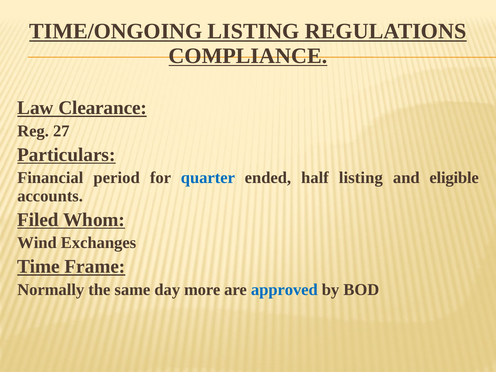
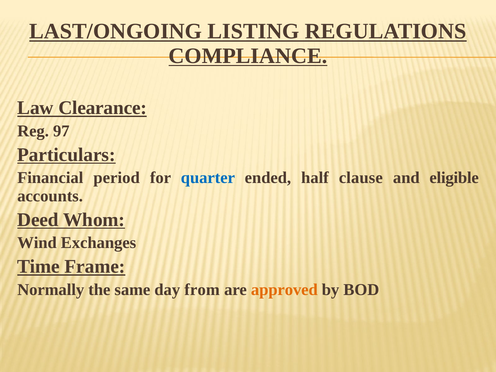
TIME/ONGOING: TIME/ONGOING -> LAST/ONGOING (116, 31)
27: 27 -> 97 (61, 131)
half listing: listing -> clause (361, 178)
Filed: Filed -> Deed (38, 220)
more: more -> from (202, 290)
approved colour: blue -> orange (284, 290)
